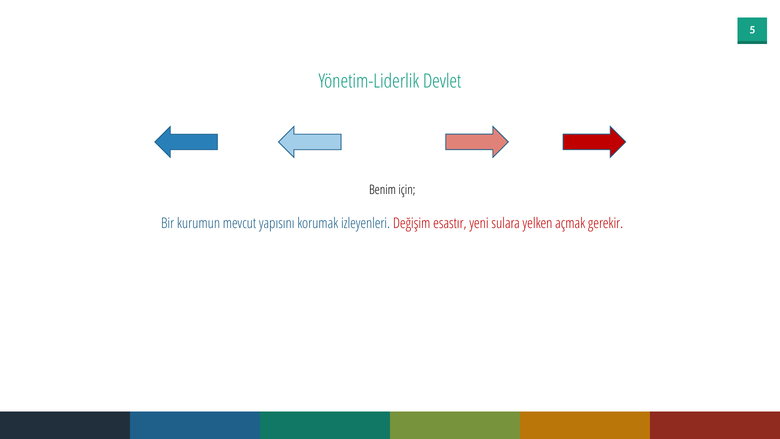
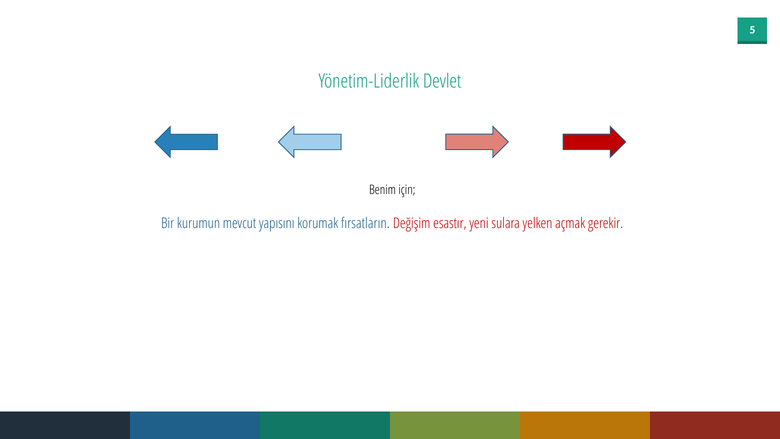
izleyenleri: izleyenleri -> fırsatların (365, 223)
